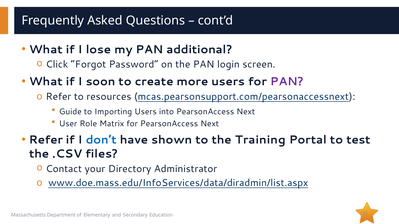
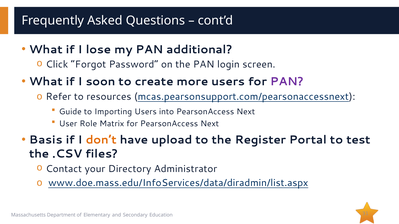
Refer: Refer -> Basis (46, 140)
don’t colour: blue -> orange (101, 140)
shown: shown -> upload (172, 140)
Training: Training -> Register (260, 140)
